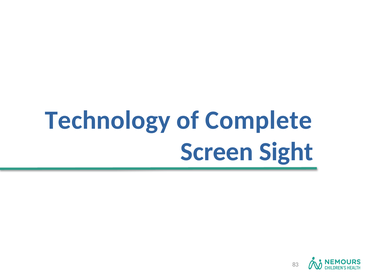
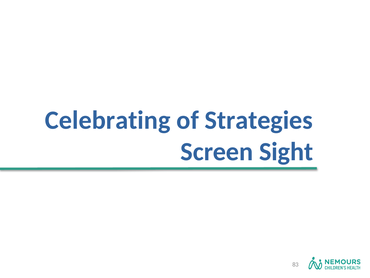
Technology: Technology -> Celebrating (108, 120)
Complete: Complete -> Strategies (259, 120)
